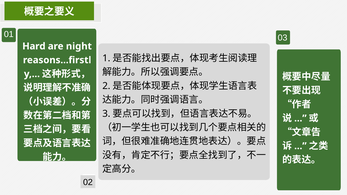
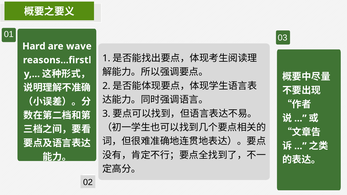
night: night -> wave (79, 46)
